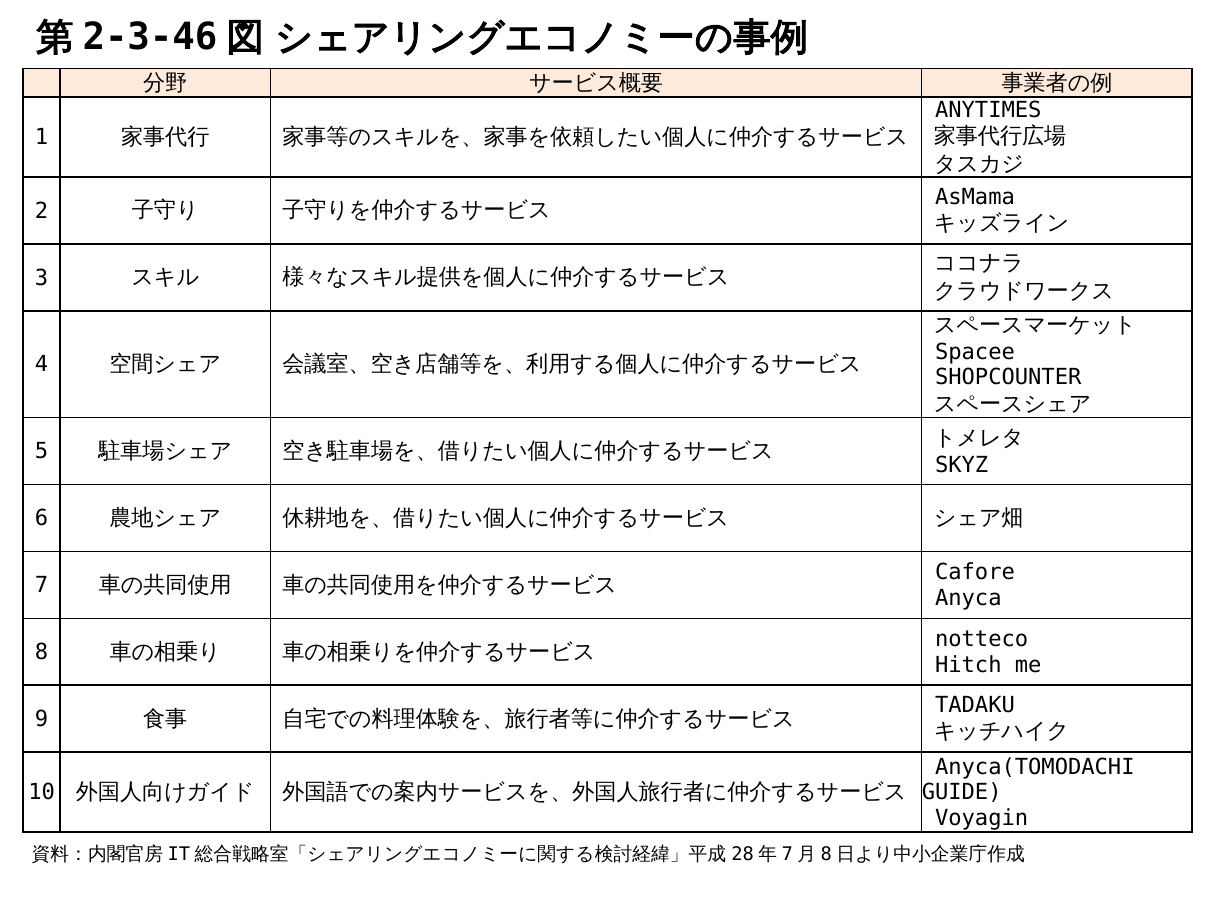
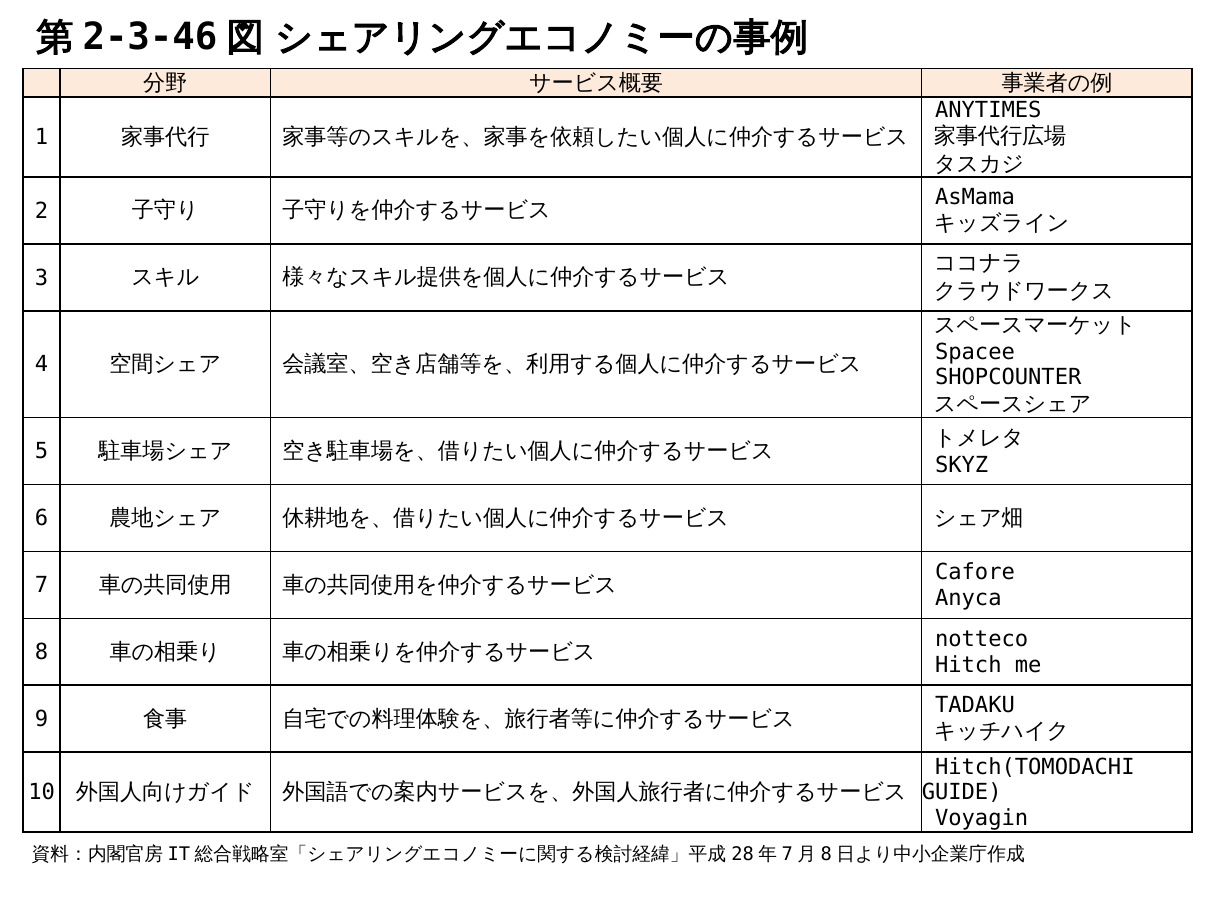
Anyca(TOMODACHI: Anyca(TOMODACHI -> Hitch(TOMODACHI (1035, 766)
